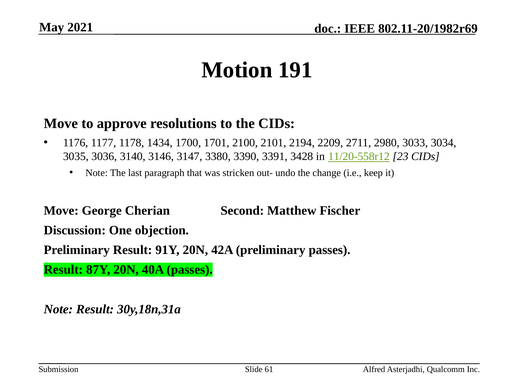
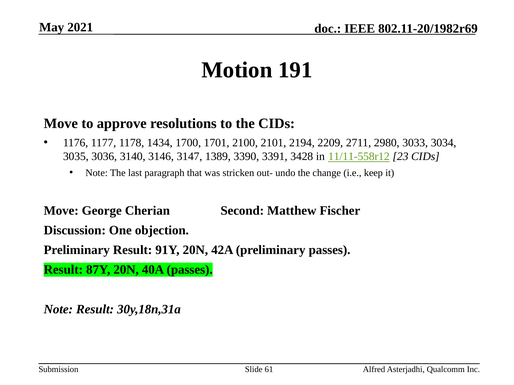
3380: 3380 -> 1389 (218, 157)
11/20-558r12: 11/20-558r12 -> 11/11-558r12 (359, 157)
